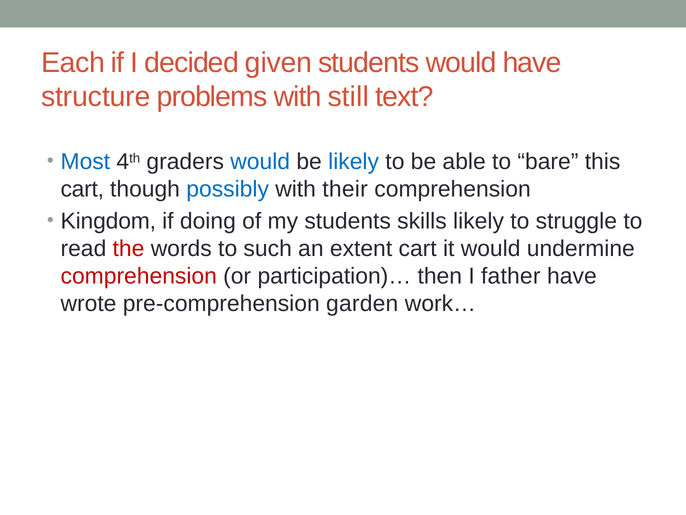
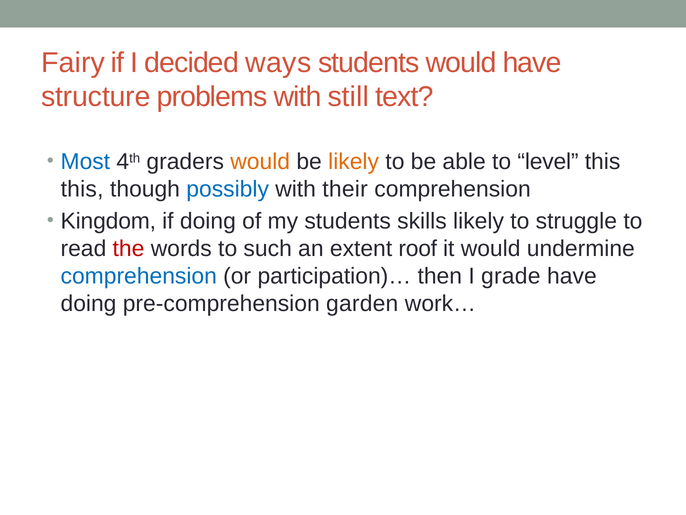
Each: Each -> Fairy (73, 63)
given: given -> ways (278, 63)
would colour: blue -> orange (260, 162)
likely colour: blue -> orange (354, 162)
bare: bare -> level (548, 162)
cart: cart -> this (82, 189)
extent cart: cart -> roof (418, 249)
comprehension colour: red -> blue (139, 276)
father: father -> grade (511, 276)
wrote: wrote -> doing (89, 303)
